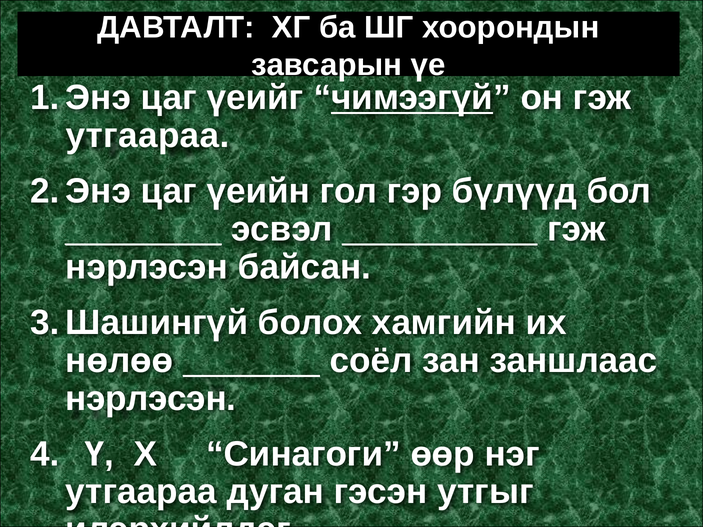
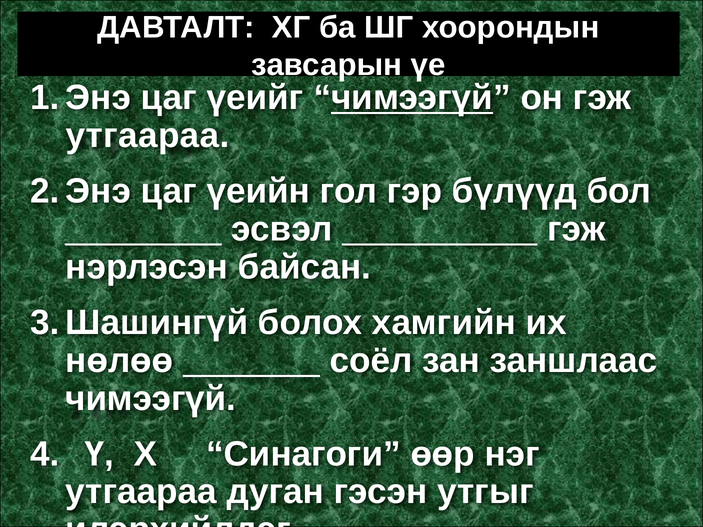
нэрлэсэн: нэрлэсэн -> чимээгүй (151, 399)
